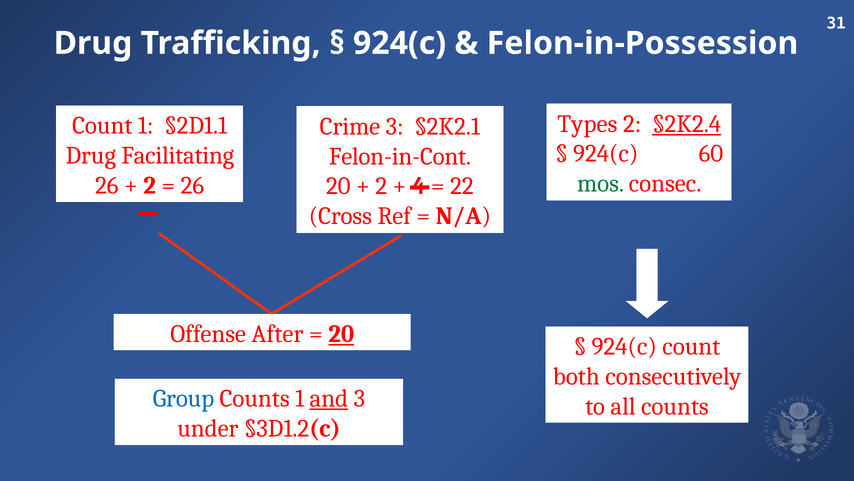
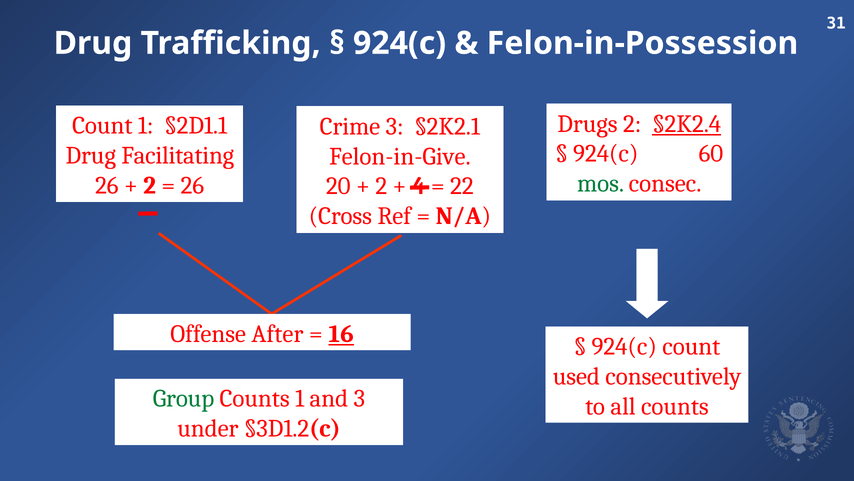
Types: Types -> Drugs (587, 124)
Felon-in-Cont: Felon-in-Cont -> Felon-in-Give (400, 156)
20: 20 -> 16 (341, 333)
both: both -> used (576, 376)
Group colour: blue -> green (183, 398)
and underline: present -> none (329, 398)
